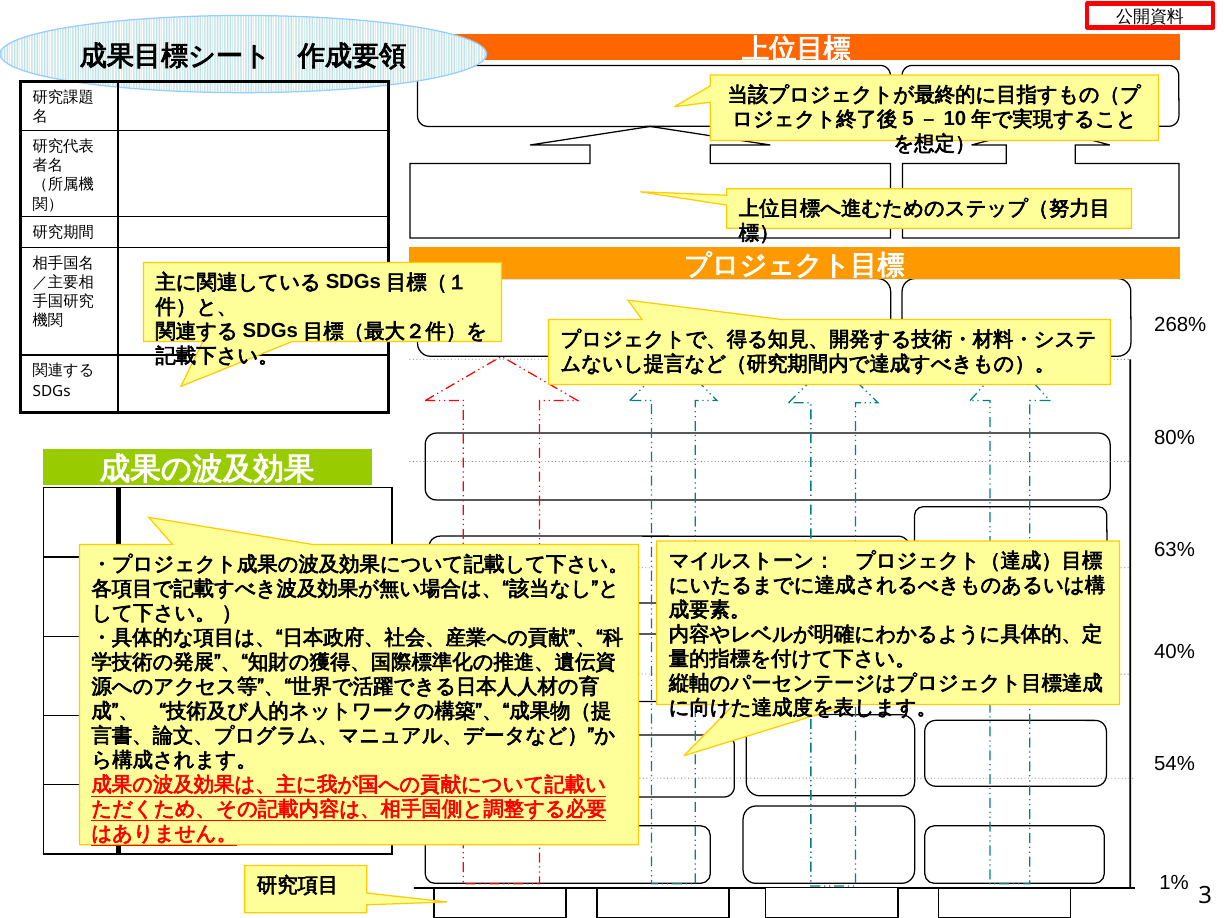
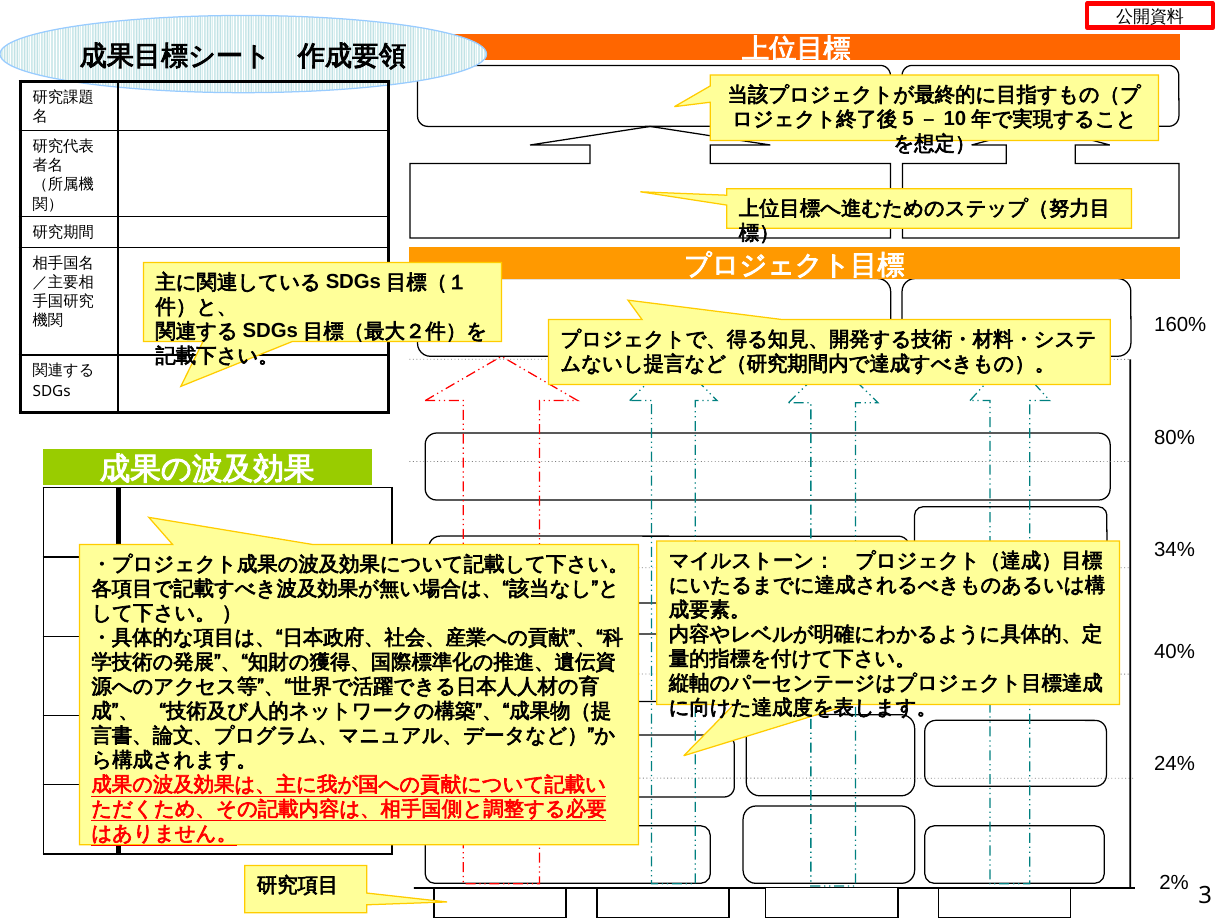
268%: 268% -> 160% (1180, 325)
63%: 63% -> 34% (1175, 550)
54%: 54% -> 24% (1175, 764)
1%: 1% -> 2% (1174, 882)
